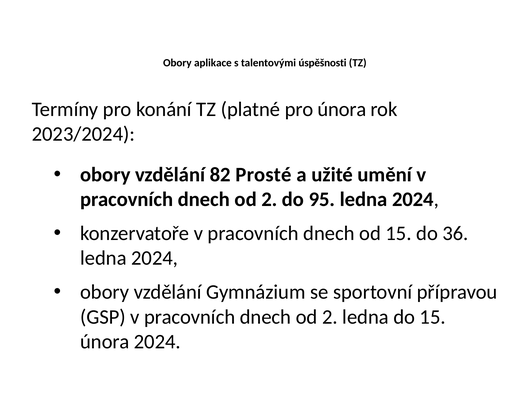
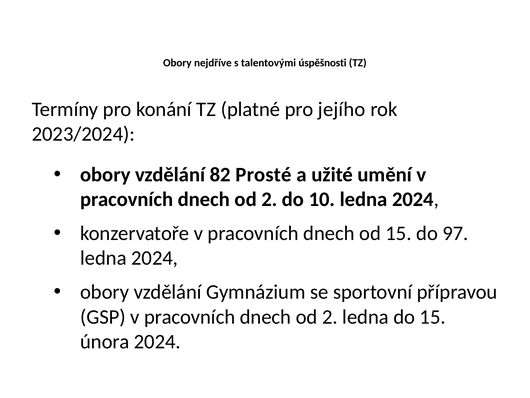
aplikace: aplikace -> nejdříve (213, 63)
pro února: února -> jejího (342, 109)
95: 95 -> 10 (322, 199)
36: 36 -> 97 (455, 233)
